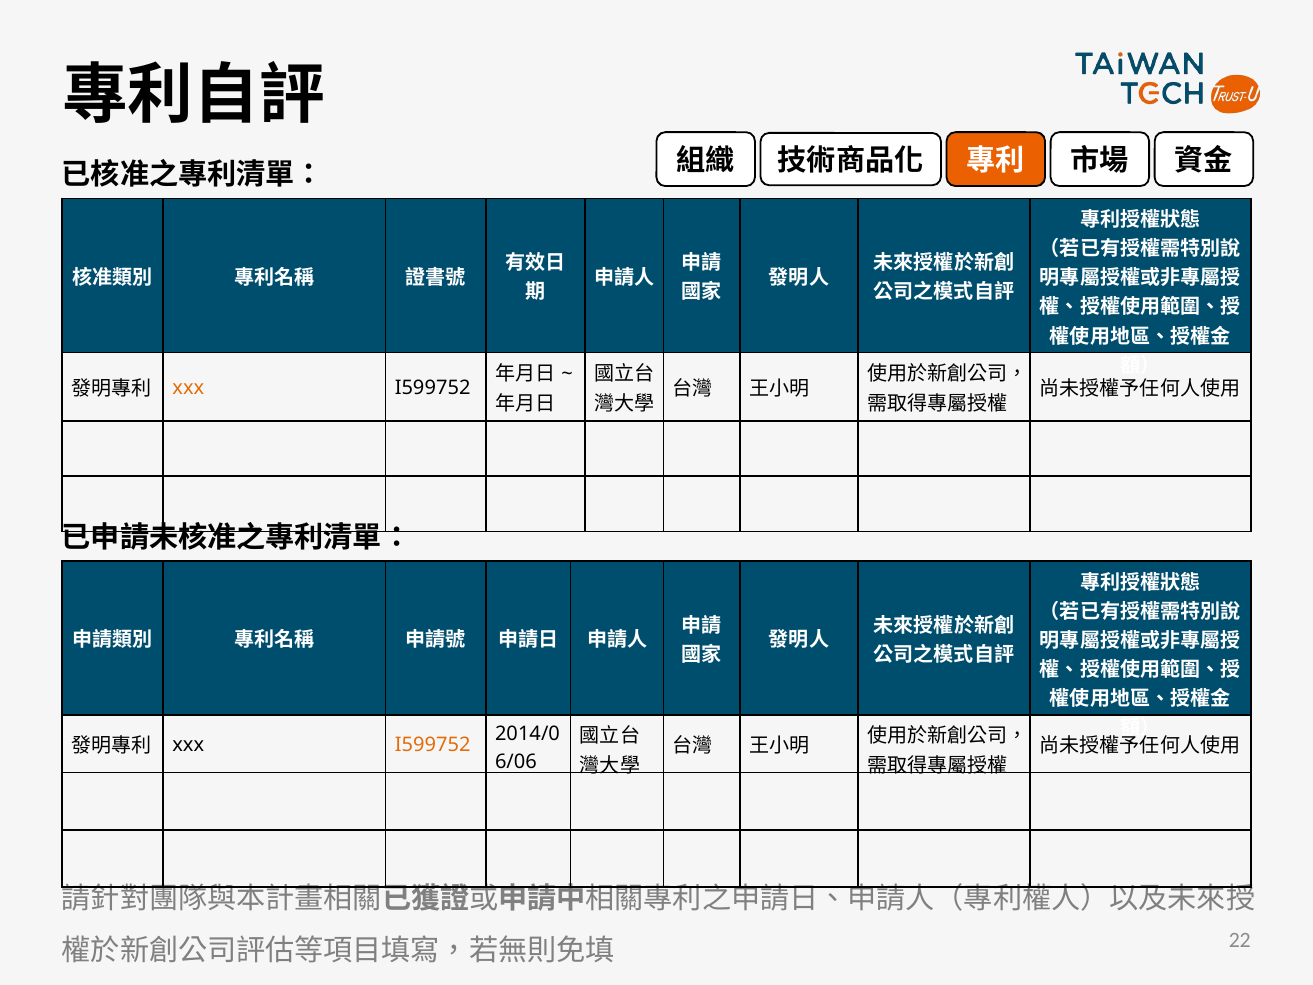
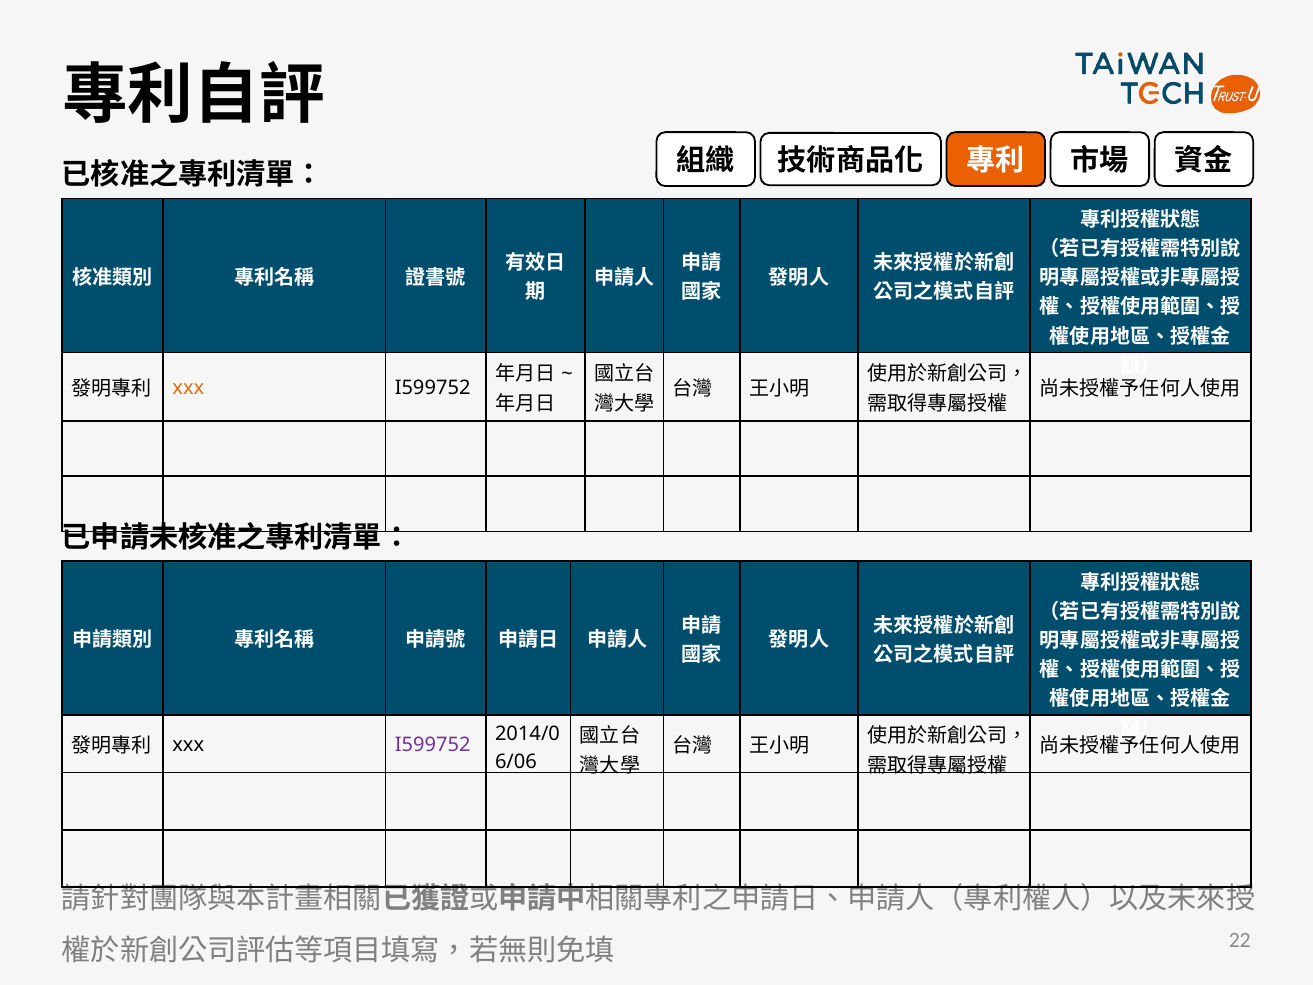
I599752 colour: orange -> purple (433, 745)
